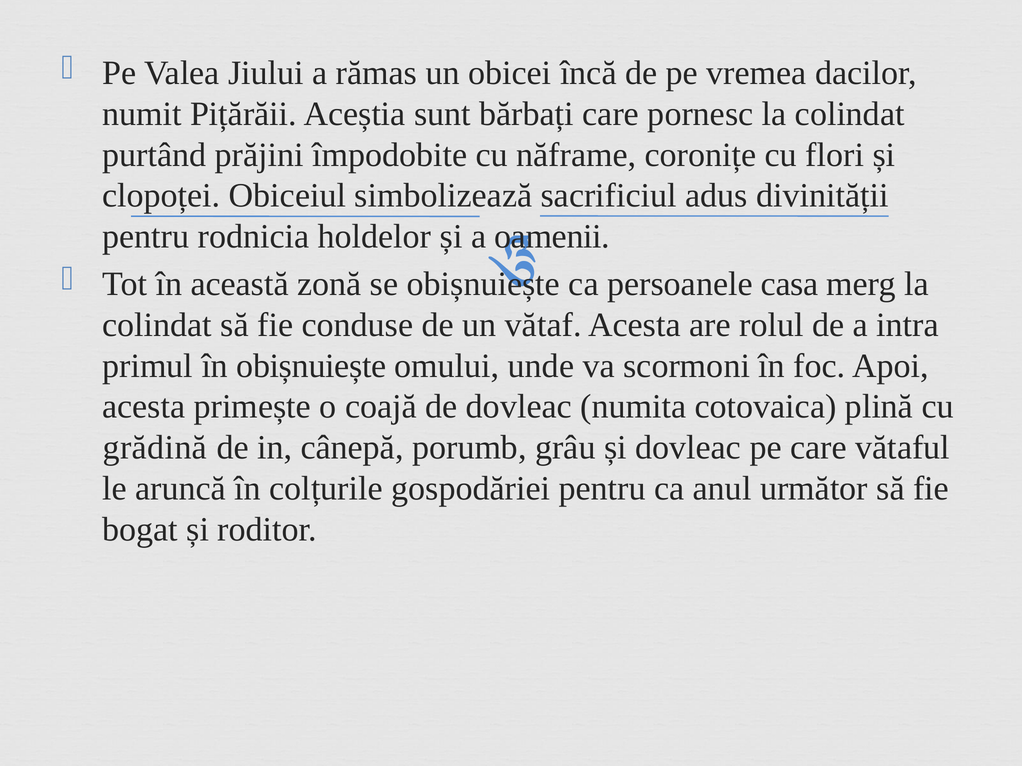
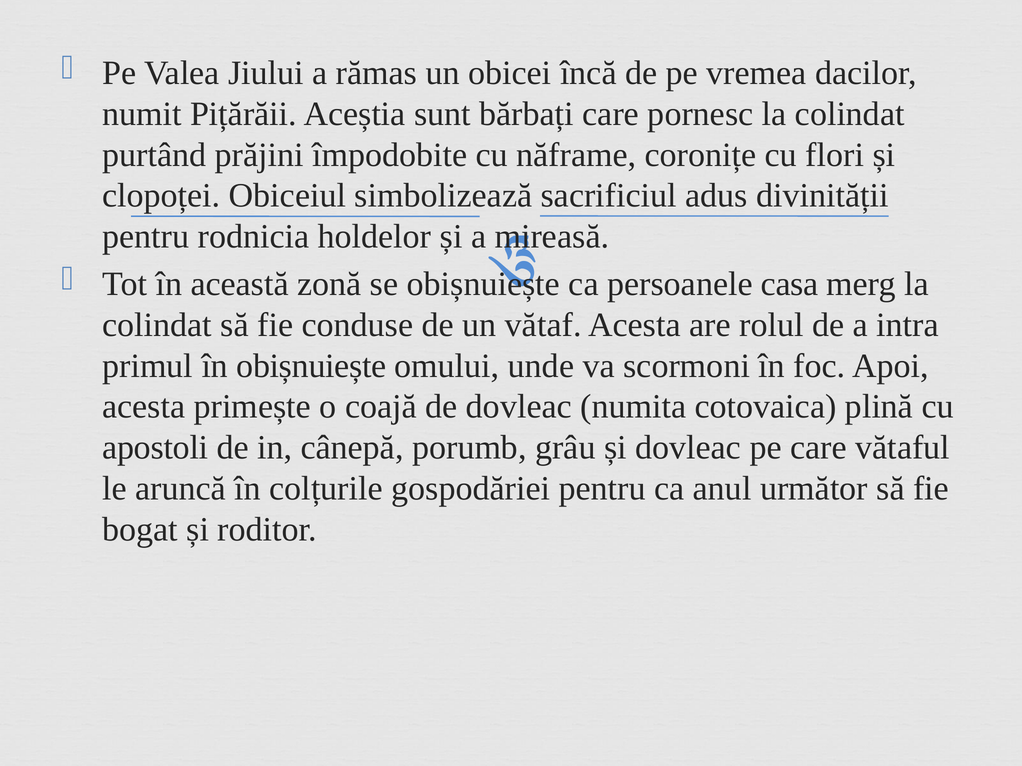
oamenii: oamenii -> mireasă (552, 237)
grădină: grădină -> apostoli (155, 448)
